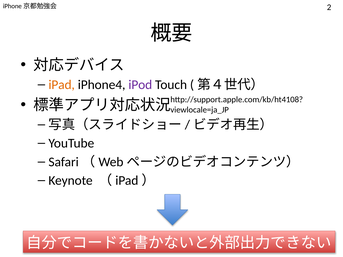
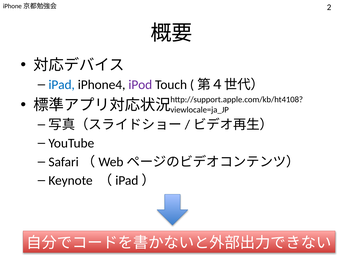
iPad colour: orange -> blue (62, 85)
